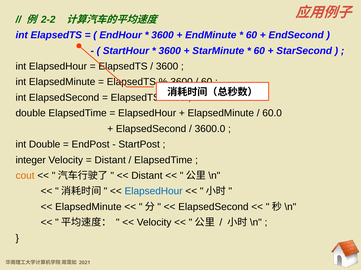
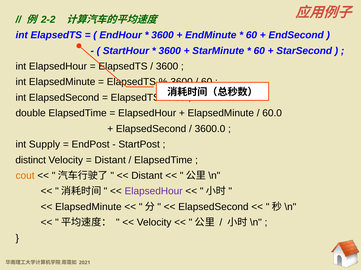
int Double: Double -> Supply (45, 145)
integer: integer -> distinct (31, 160)
ElapsedHour colour: blue -> purple (154, 192)
